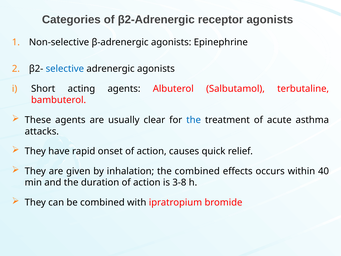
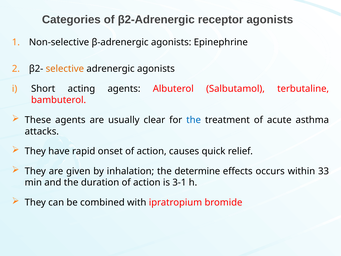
selective colour: blue -> orange (65, 69)
the combined: combined -> determine (197, 171)
40: 40 -> 33 (324, 171)
3-8: 3-8 -> 3-1 (179, 182)
